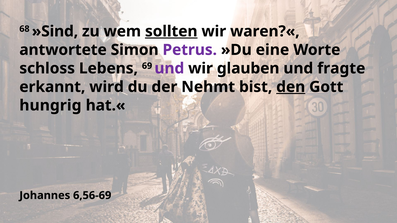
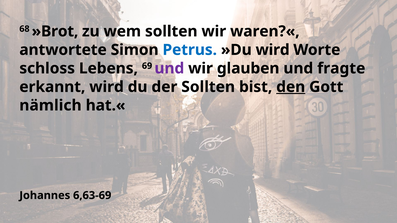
»Sind: »Sind -> »Brot (55, 31)
sollten underline: present -> none (171, 31)
Petrus colour: purple -> blue (190, 50)
»Du eine: eine -> wird (273, 50)
der Nehmt: Nehmt -> Sollten (208, 87)
hungrig: hungrig -> nämlich (50, 106)
6,56-69: 6,56-69 -> 6,63-69 (92, 196)
